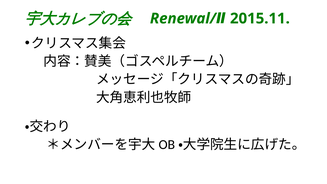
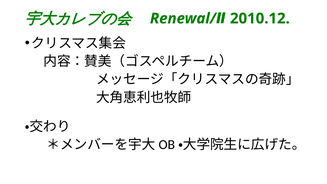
2015.11: 2015.11 -> 2010.12 (260, 18)
